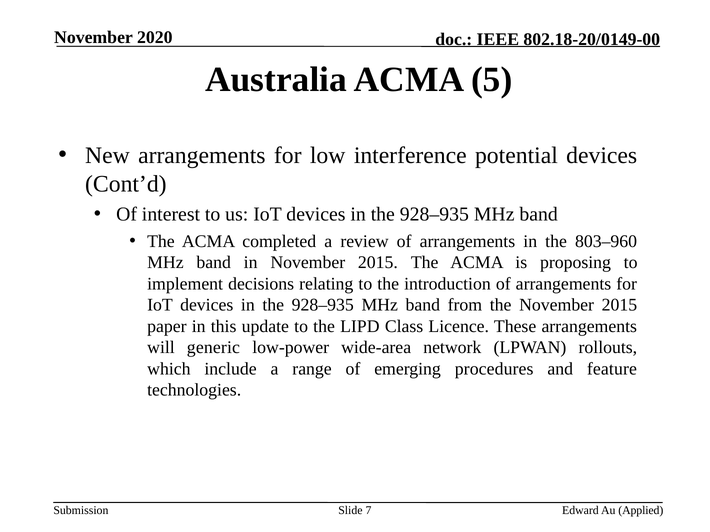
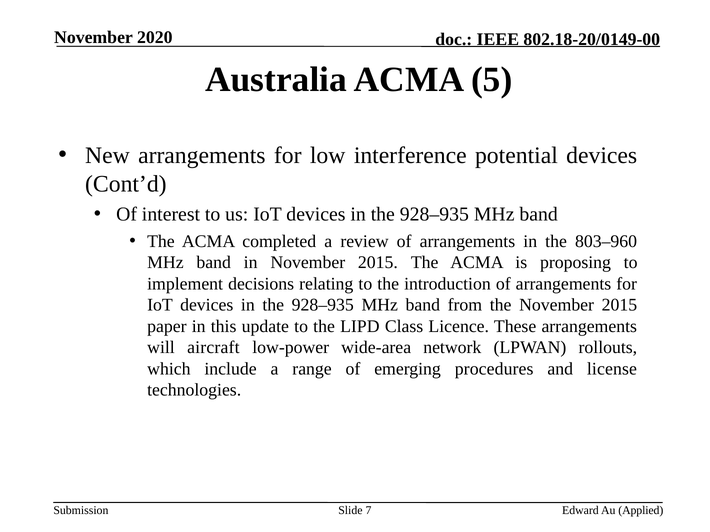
generic: generic -> aircraft (213, 348)
feature: feature -> license (612, 369)
